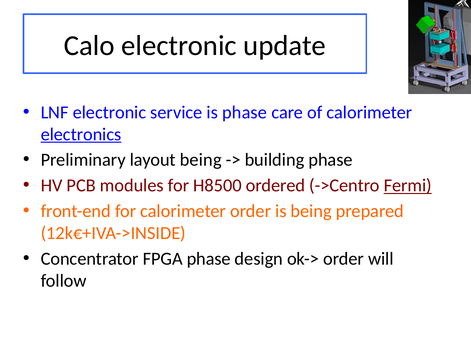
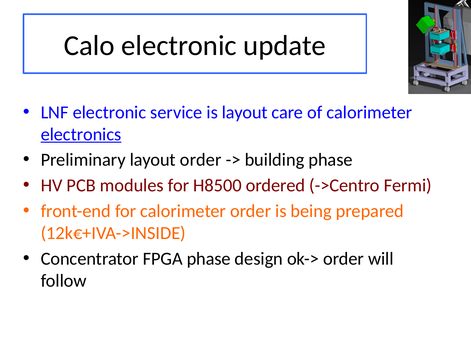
is phase: phase -> layout (245, 112)
layout being: being -> order (201, 160)
Fermi underline: present -> none (408, 185)
